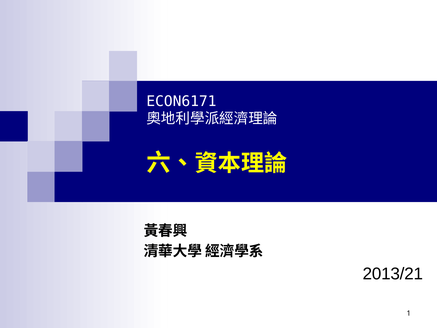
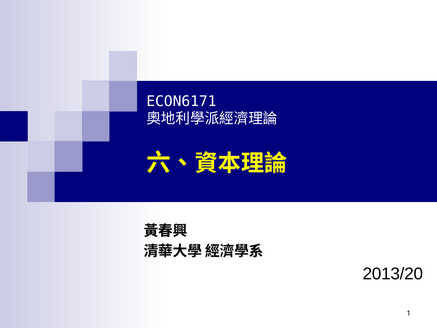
2013/21: 2013/21 -> 2013/20 (393, 274)
